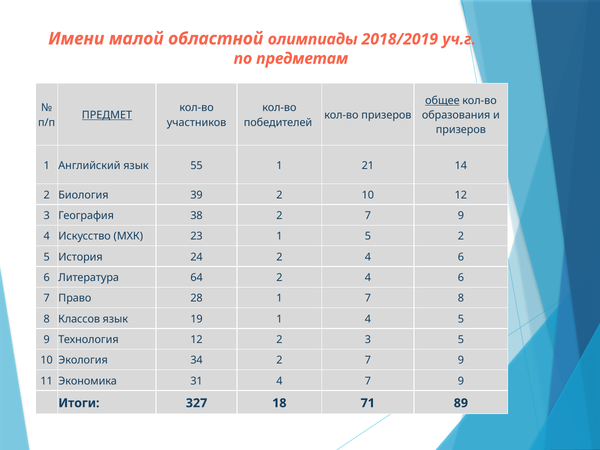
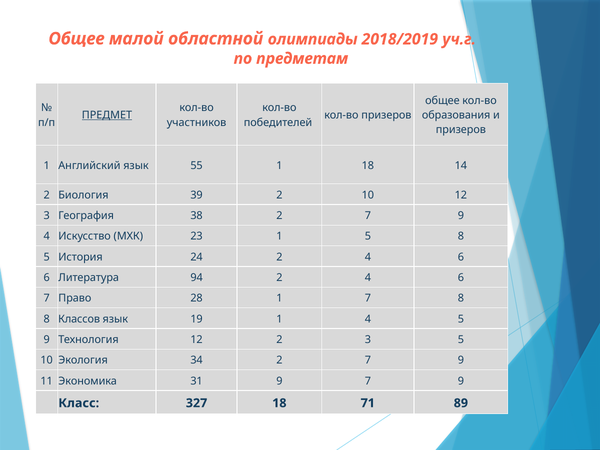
Имени: Имени -> Общее (76, 39)
общее underline: present -> none (442, 100)
1 21: 21 -> 18 (368, 165)
5 2: 2 -> 8 (461, 236)
64: 64 -> 94 (197, 278)
31 4: 4 -> 9 (279, 381)
Итоги: Итоги -> Класс (79, 403)
